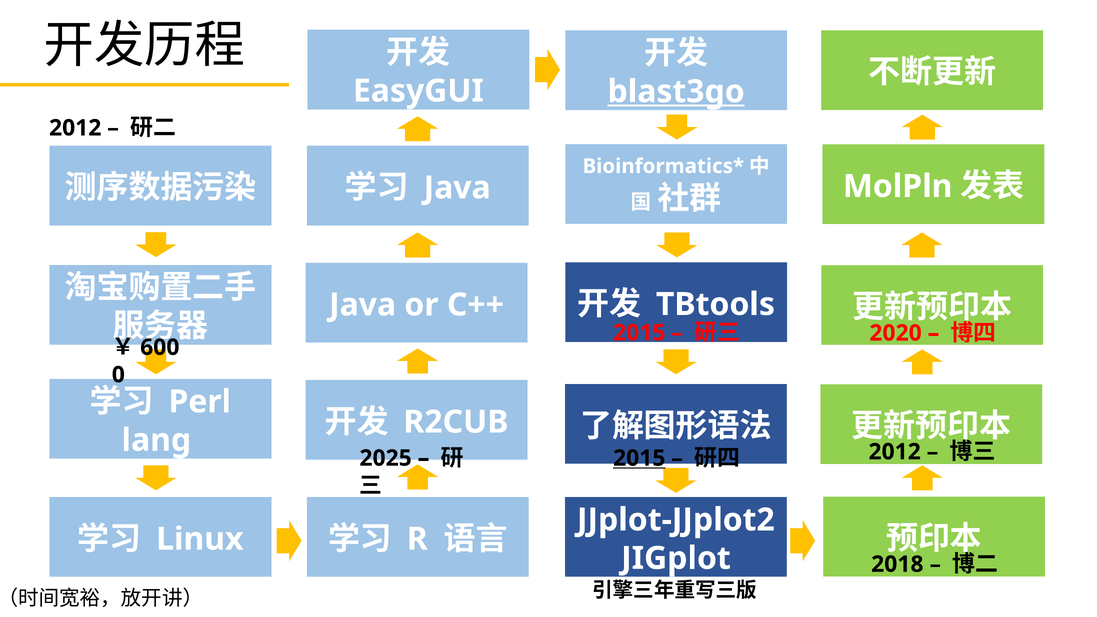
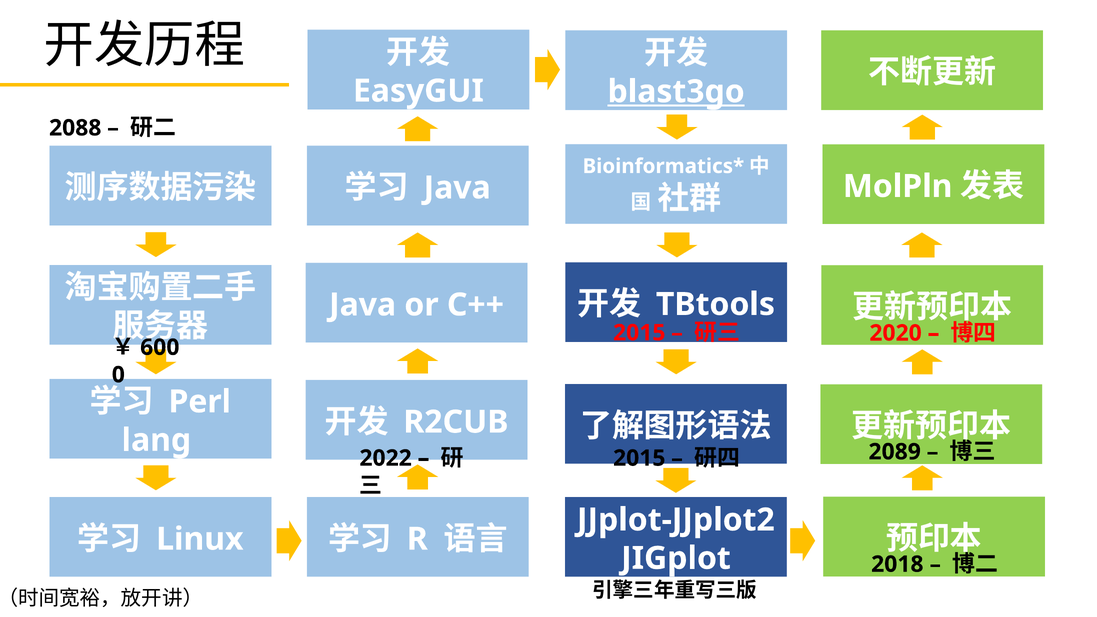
2012: 2012 -> 2088 (75, 128)
2012: 2012 -> 2089 (895, 452)
2025: 2025 -> 2022 (386, 458)
2015 underline: present -> none (639, 458)
